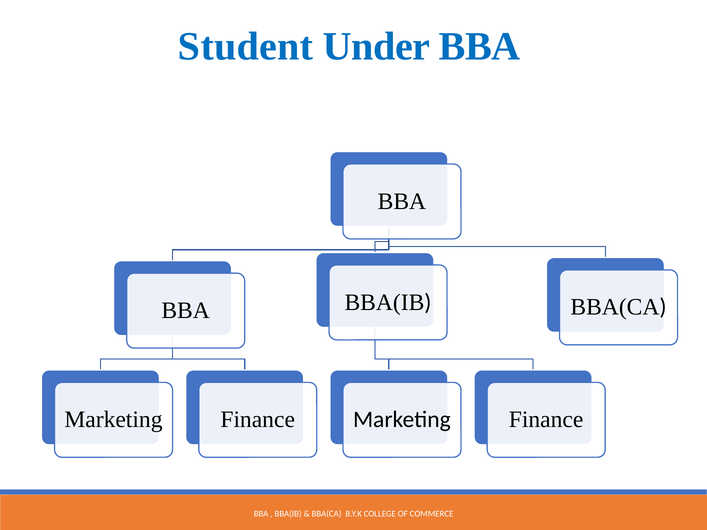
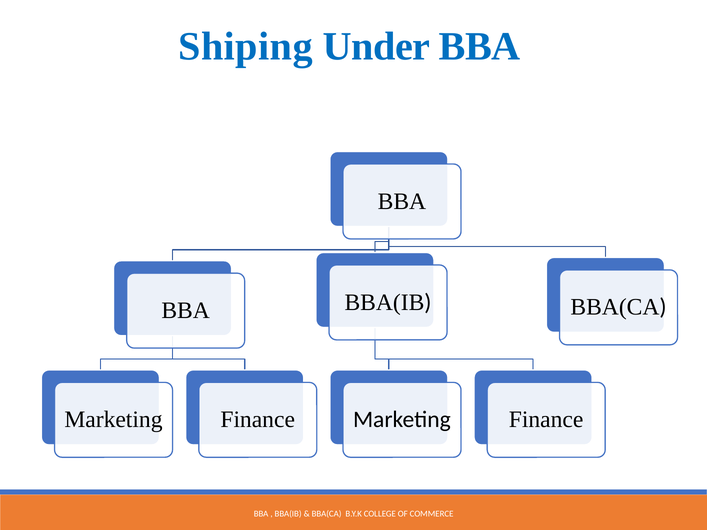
Student: Student -> Shiping (246, 47)
